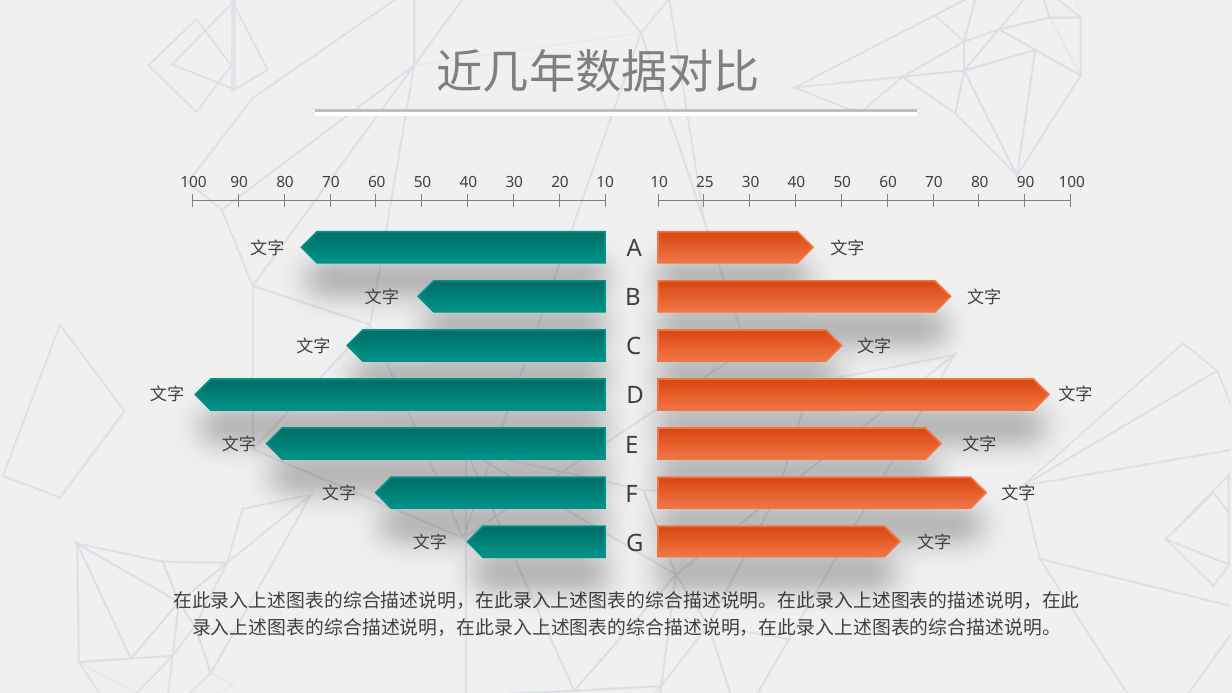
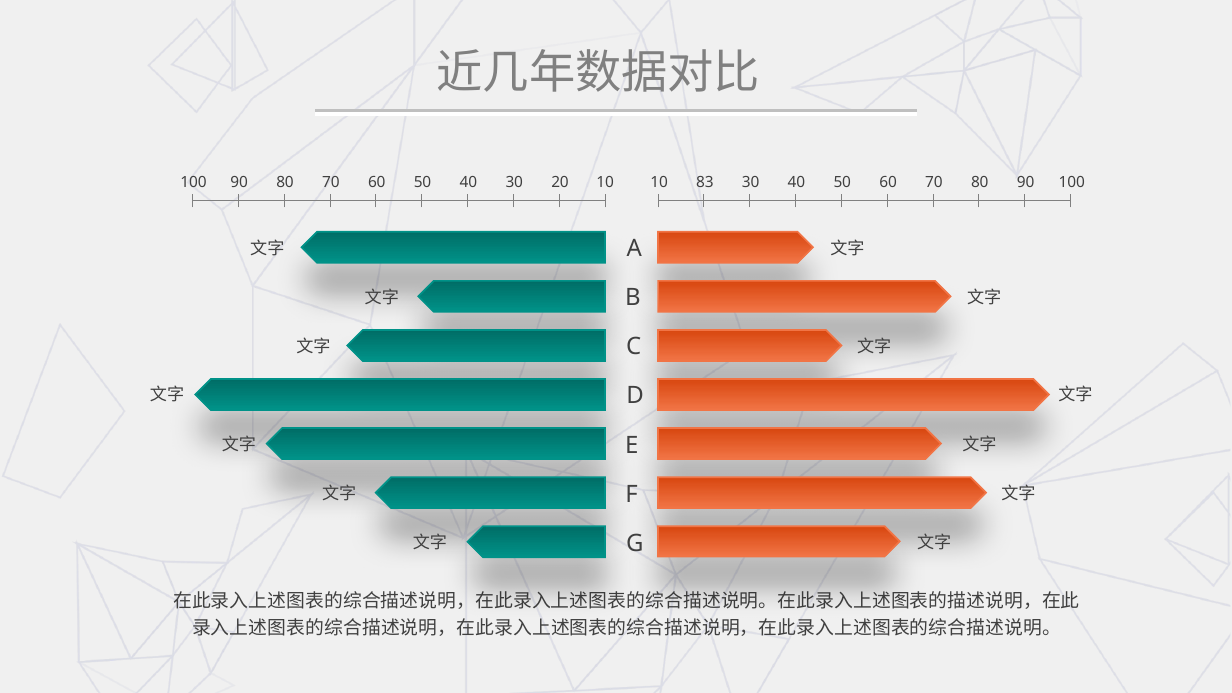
25: 25 -> 83 (705, 182)
